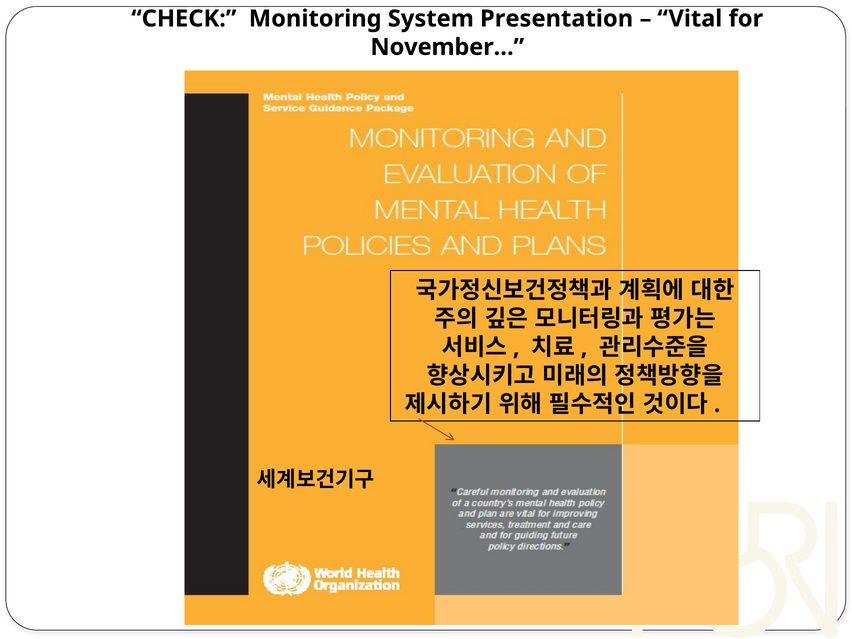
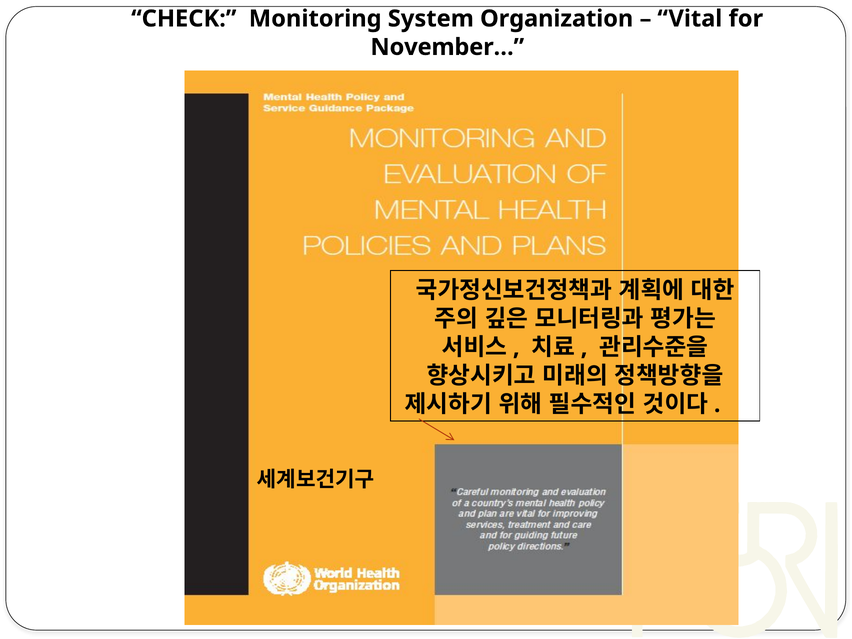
Presentation: Presentation -> Organization (557, 19)
